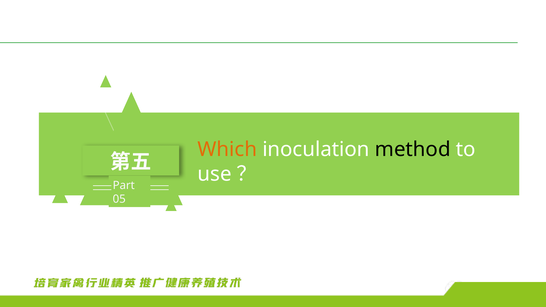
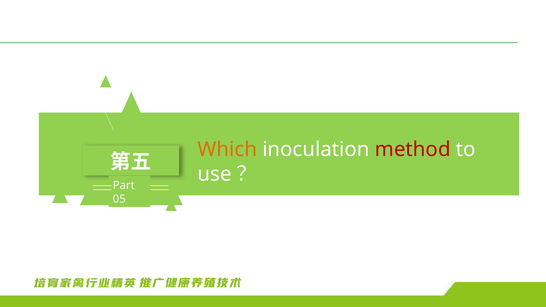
method colour: black -> red (413, 150)
